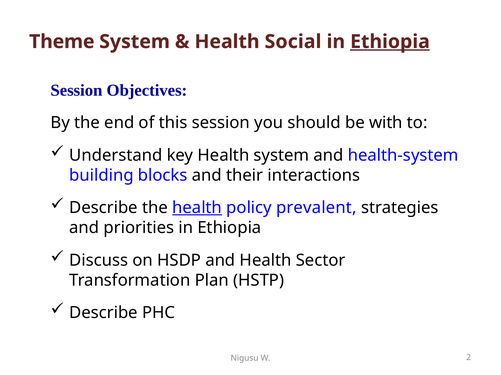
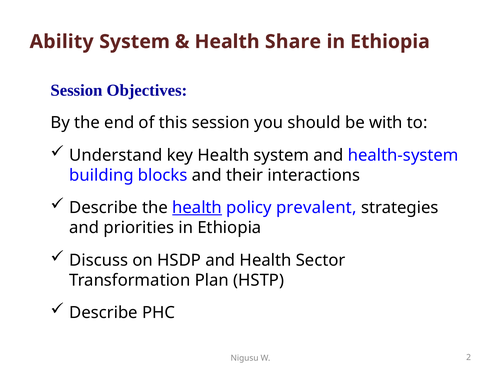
Theme: Theme -> Ability (62, 42)
Social: Social -> Share (293, 42)
Ethiopia underline: present -> none (390, 42)
